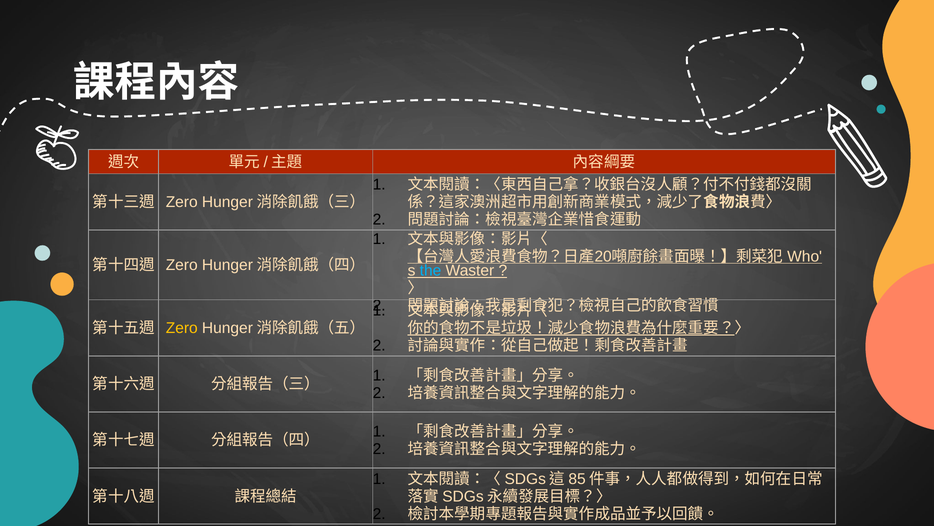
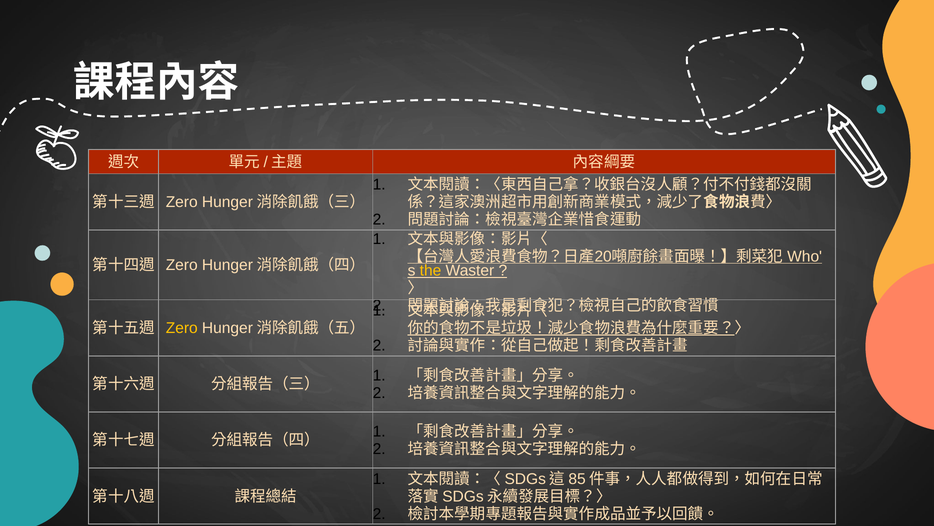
the colour: light blue -> yellow (431, 270)
